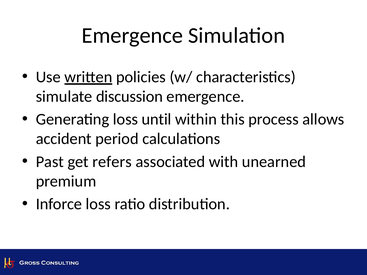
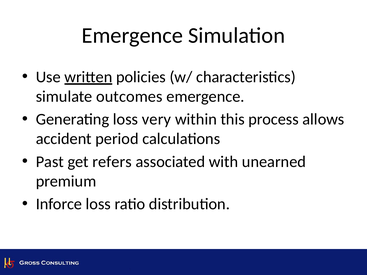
discussion: discussion -> outcomes (129, 97)
until: until -> very (156, 119)
